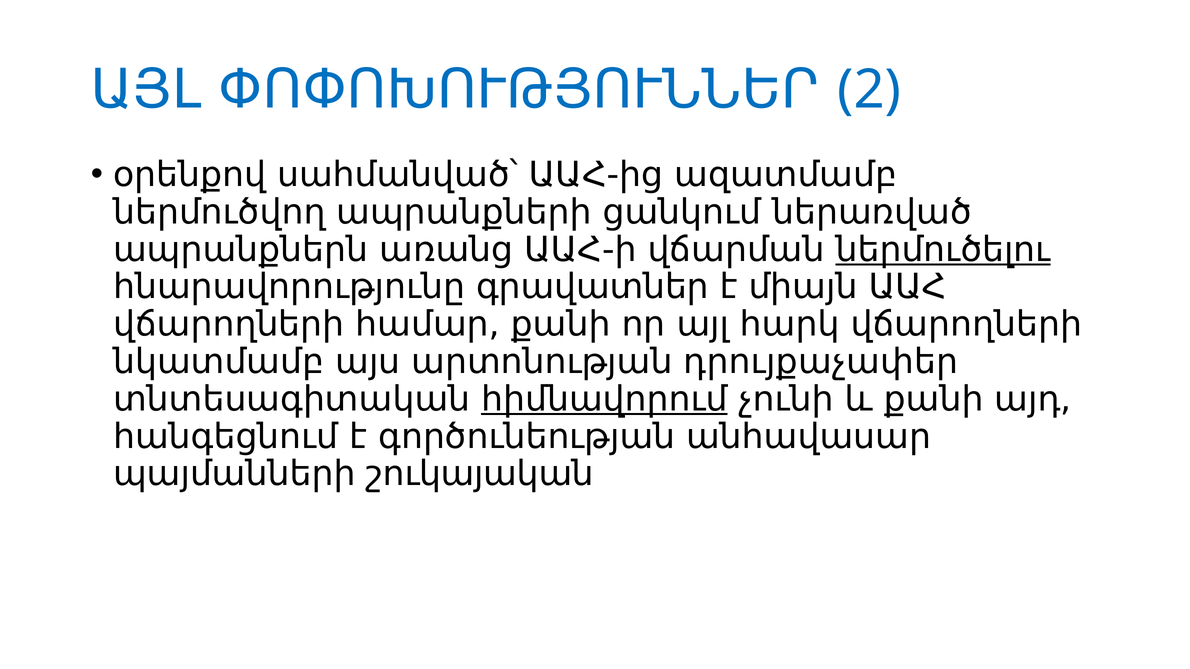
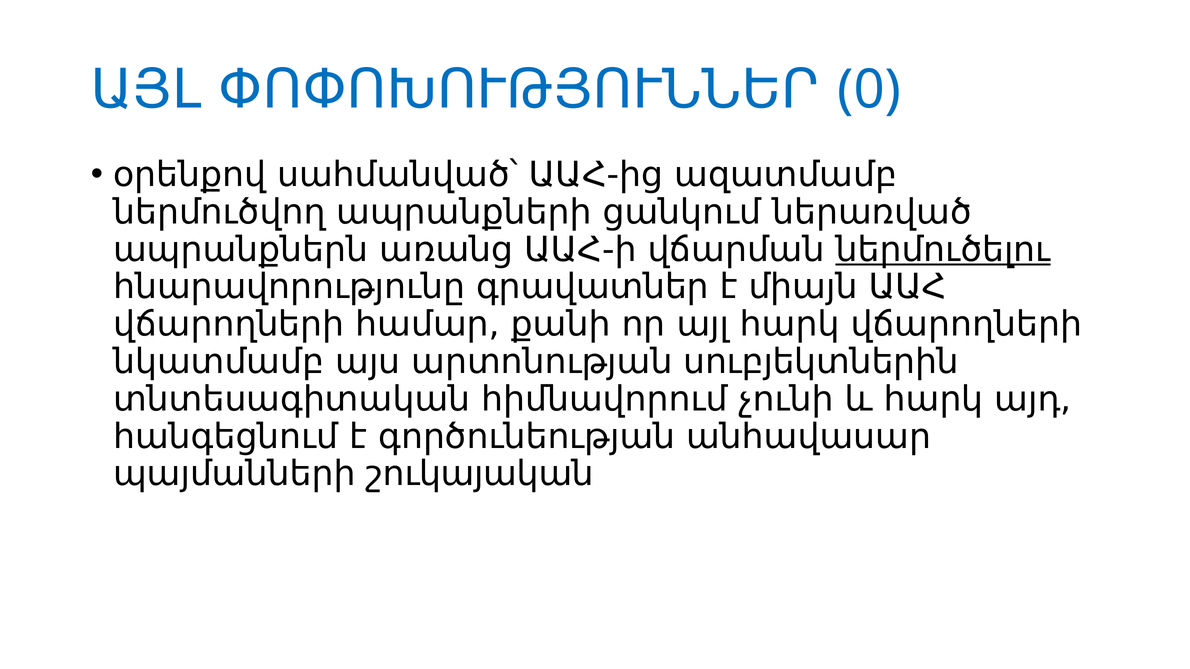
2: 2 -> 0 (869, 90)
դրույքաչափեր: դրույքաչափեր -> սուբյեկտներին (821, 362)
հիմնավորում underline: present -> none (604, 399)
և քանի: քանի -> հարկ (934, 399)
